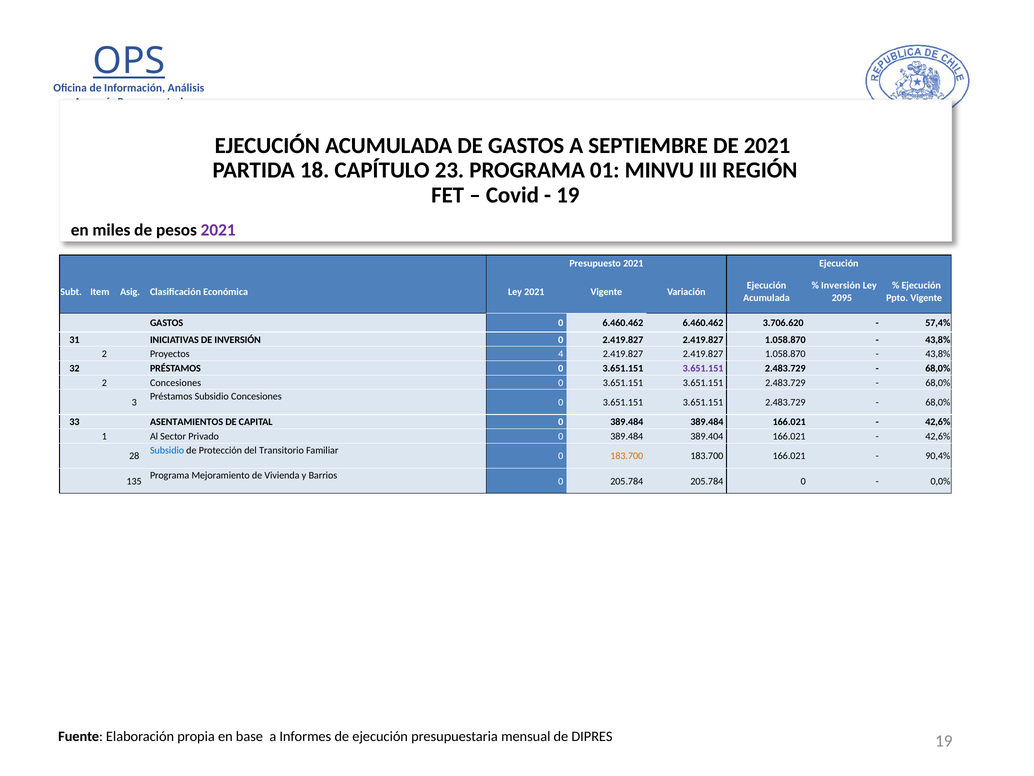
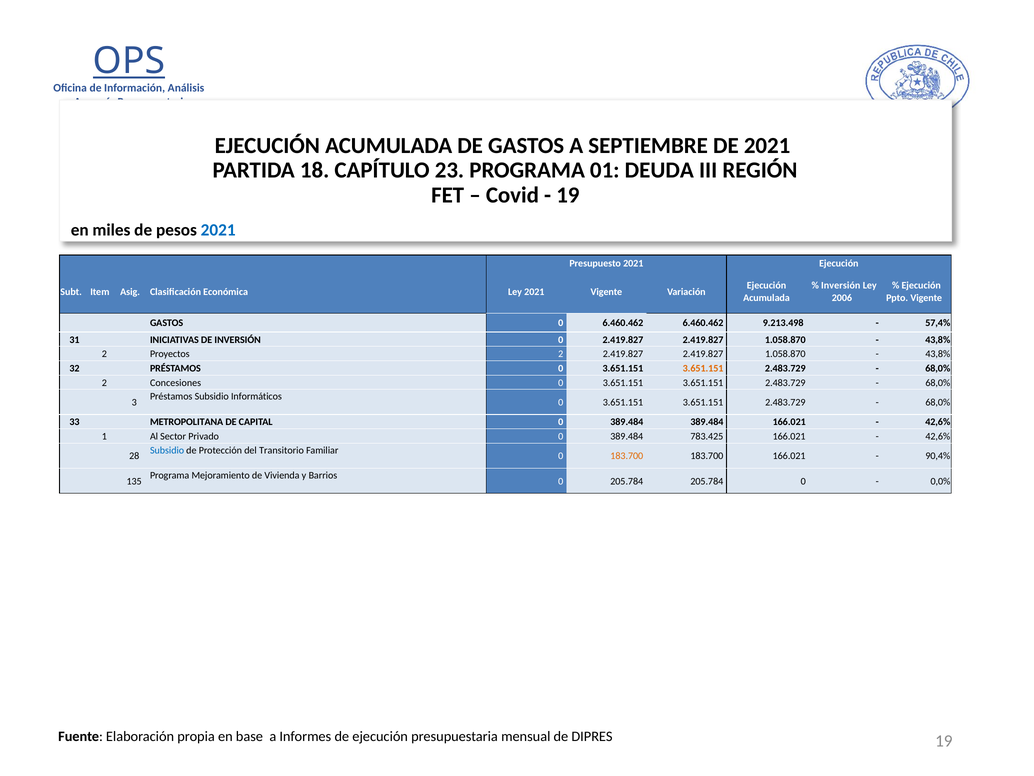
MINVU: MINVU -> DEUDA (659, 170)
2021 colour: purple -> blue (218, 230)
2095: 2095 -> 2006 (842, 298)
3.706.620: 3.706.620 -> 9.213.498 (783, 323)
Proyectos 4: 4 -> 2 (561, 354)
3.651.151 colour: purple -> orange (703, 368)
Subsidio Concesiones: Concesiones -> Informáticos (256, 396)
ASENTAMIENTOS: ASENTAMIENTOS -> METROPOLITANA (187, 422)
389.404: 389.404 -> 783.425 (707, 436)
